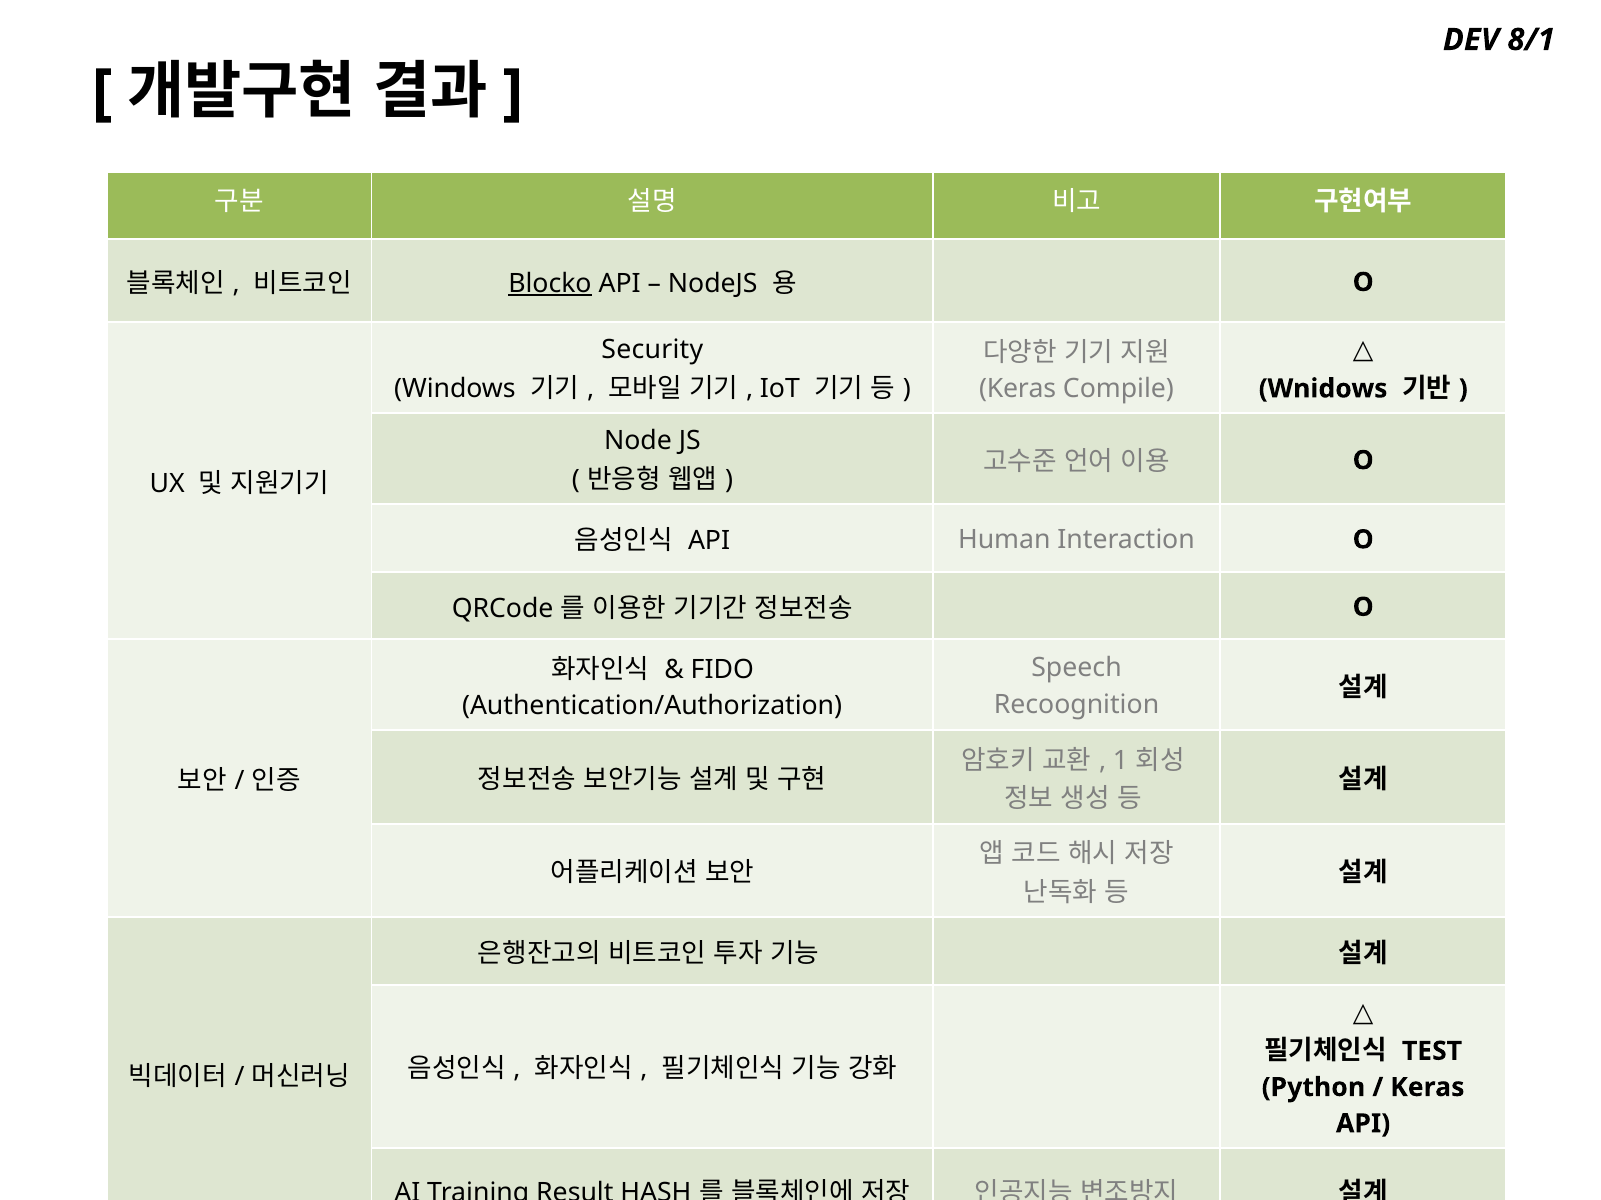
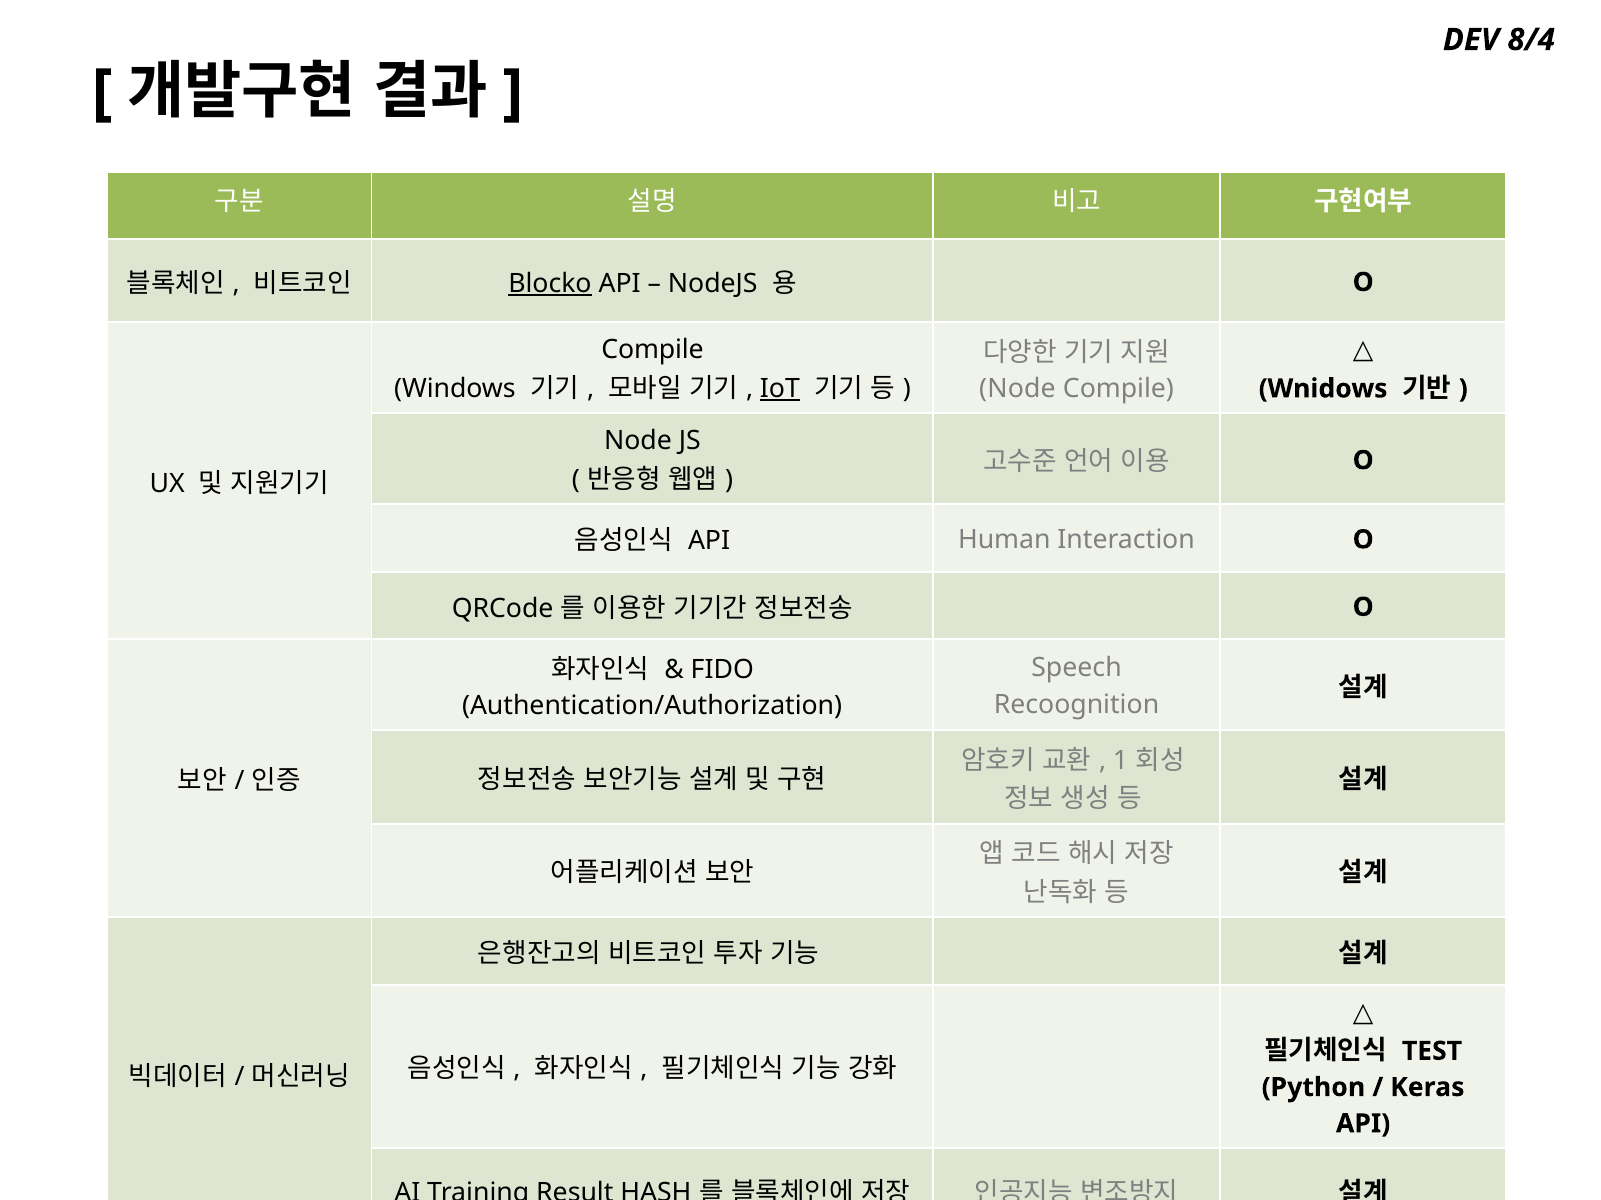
8/1: 8/1 -> 8/4 (1531, 40)
Security: Security -> Compile (652, 350)
IoT underline: none -> present (780, 389)
Keras: Keras -> Node (1017, 389)
